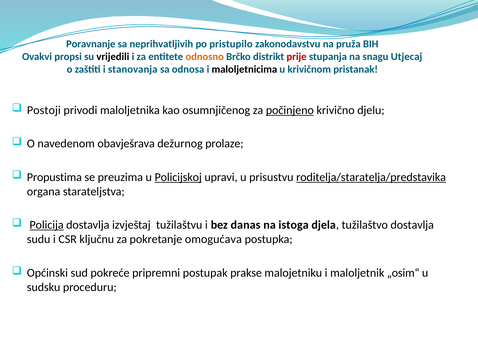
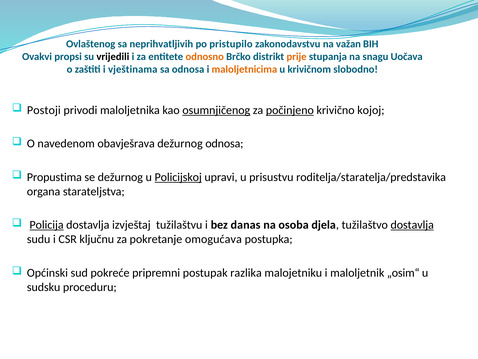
Poravnanje: Poravnanje -> Ovlaštenog (91, 44)
pruža: pruža -> važan (348, 44)
prije colour: red -> orange (297, 57)
Utjecaj: Utjecaj -> Uočava (407, 57)
stanovanja: stanovanja -> vještinama (133, 69)
maloljetnicima colour: black -> orange (244, 69)
pristanak: pristanak -> slobodno (356, 69)
osumnjičenog underline: none -> present (216, 110)
djelu: djelu -> kojoj (371, 110)
dežurnog prolaze: prolaze -> odnosa (224, 143)
se preuzima: preuzima -> dežurnog (120, 177)
roditelja/staratelja/predstavika underline: present -> none (371, 177)
istoga: istoga -> osoba (294, 225)
dostavlja underline: none -> present (412, 225)
prakse: prakse -> razlika (246, 272)
